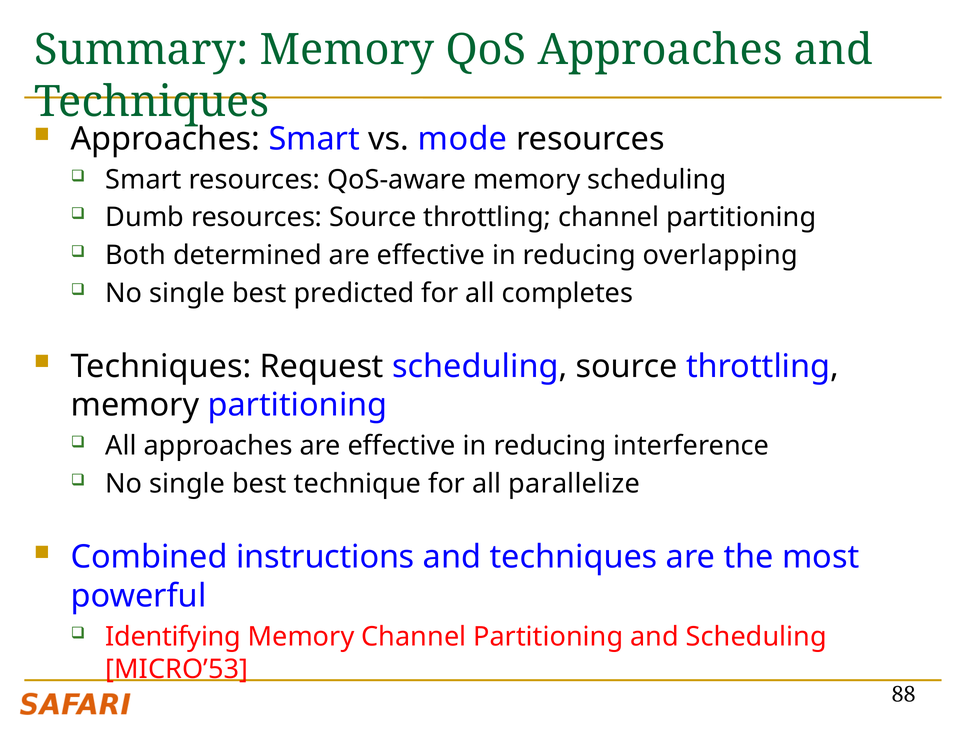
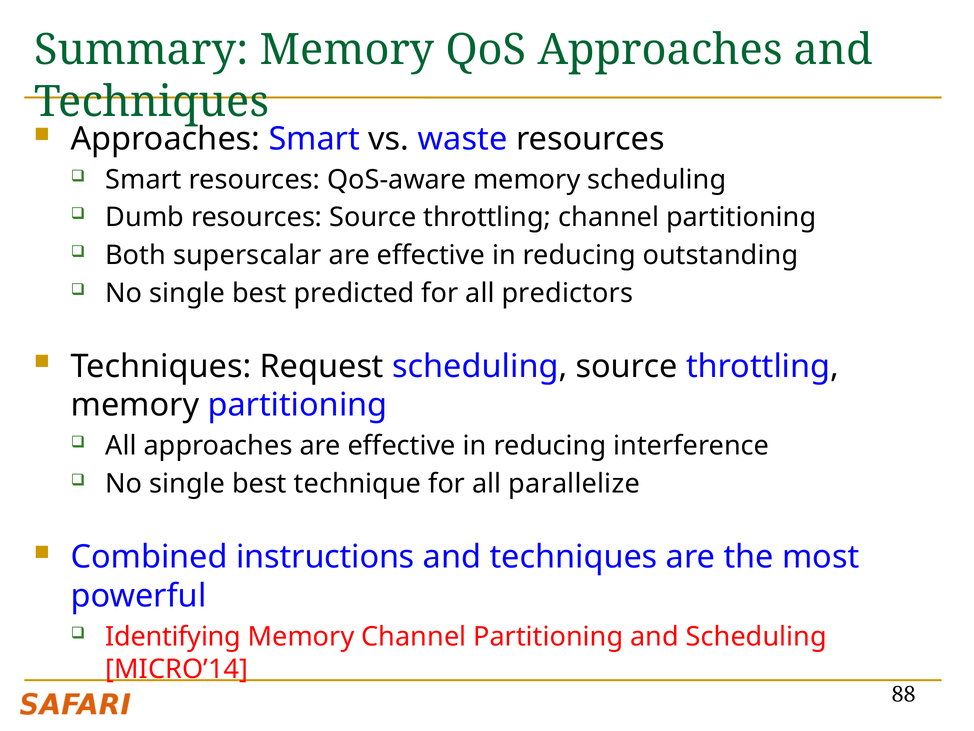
mode: mode -> waste (463, 139)
determined: determined -> superscalar (247, 255)
overlapping: overlapping -> outstanding (720, 255)
completes: completes -> predictors (567, 293)
MICRO’53: MICRO’53 -> MICRO’14 (177, 669)
